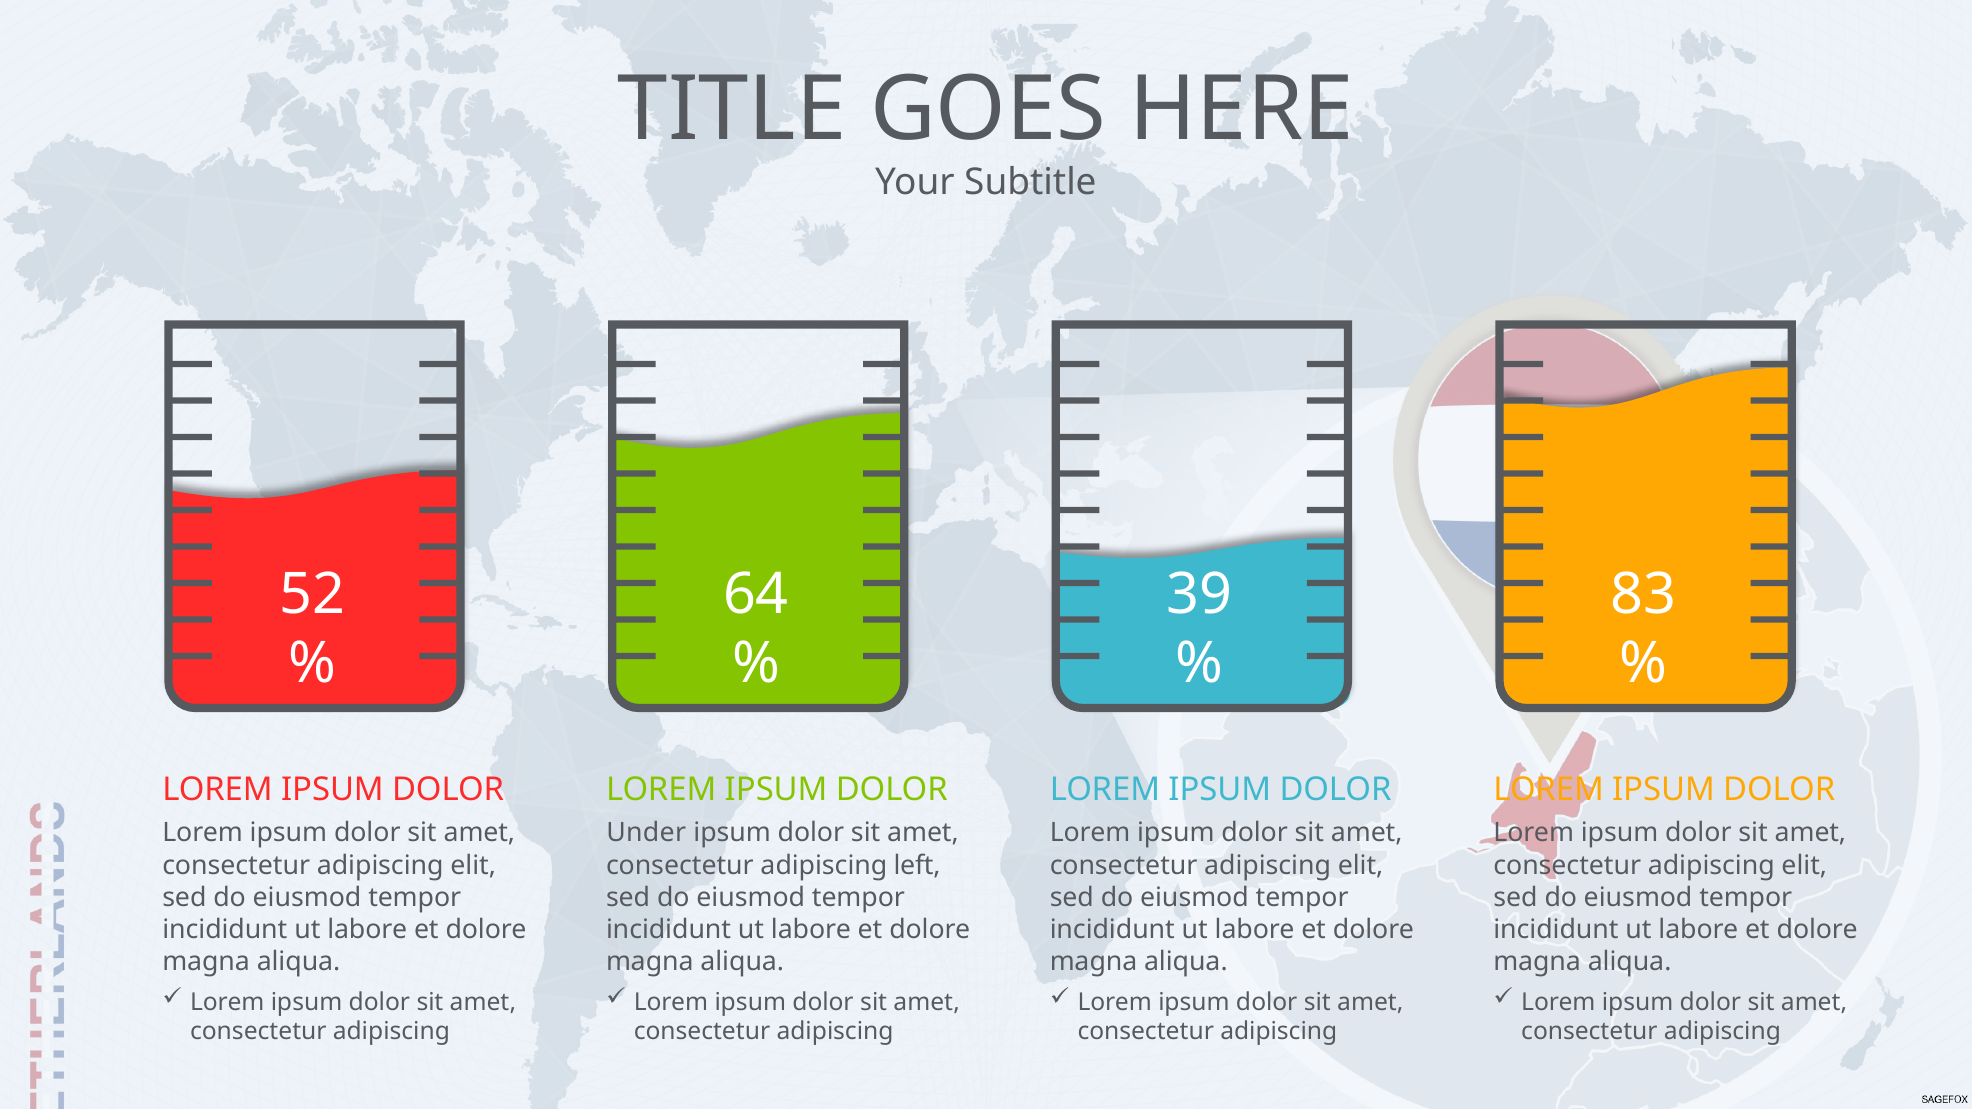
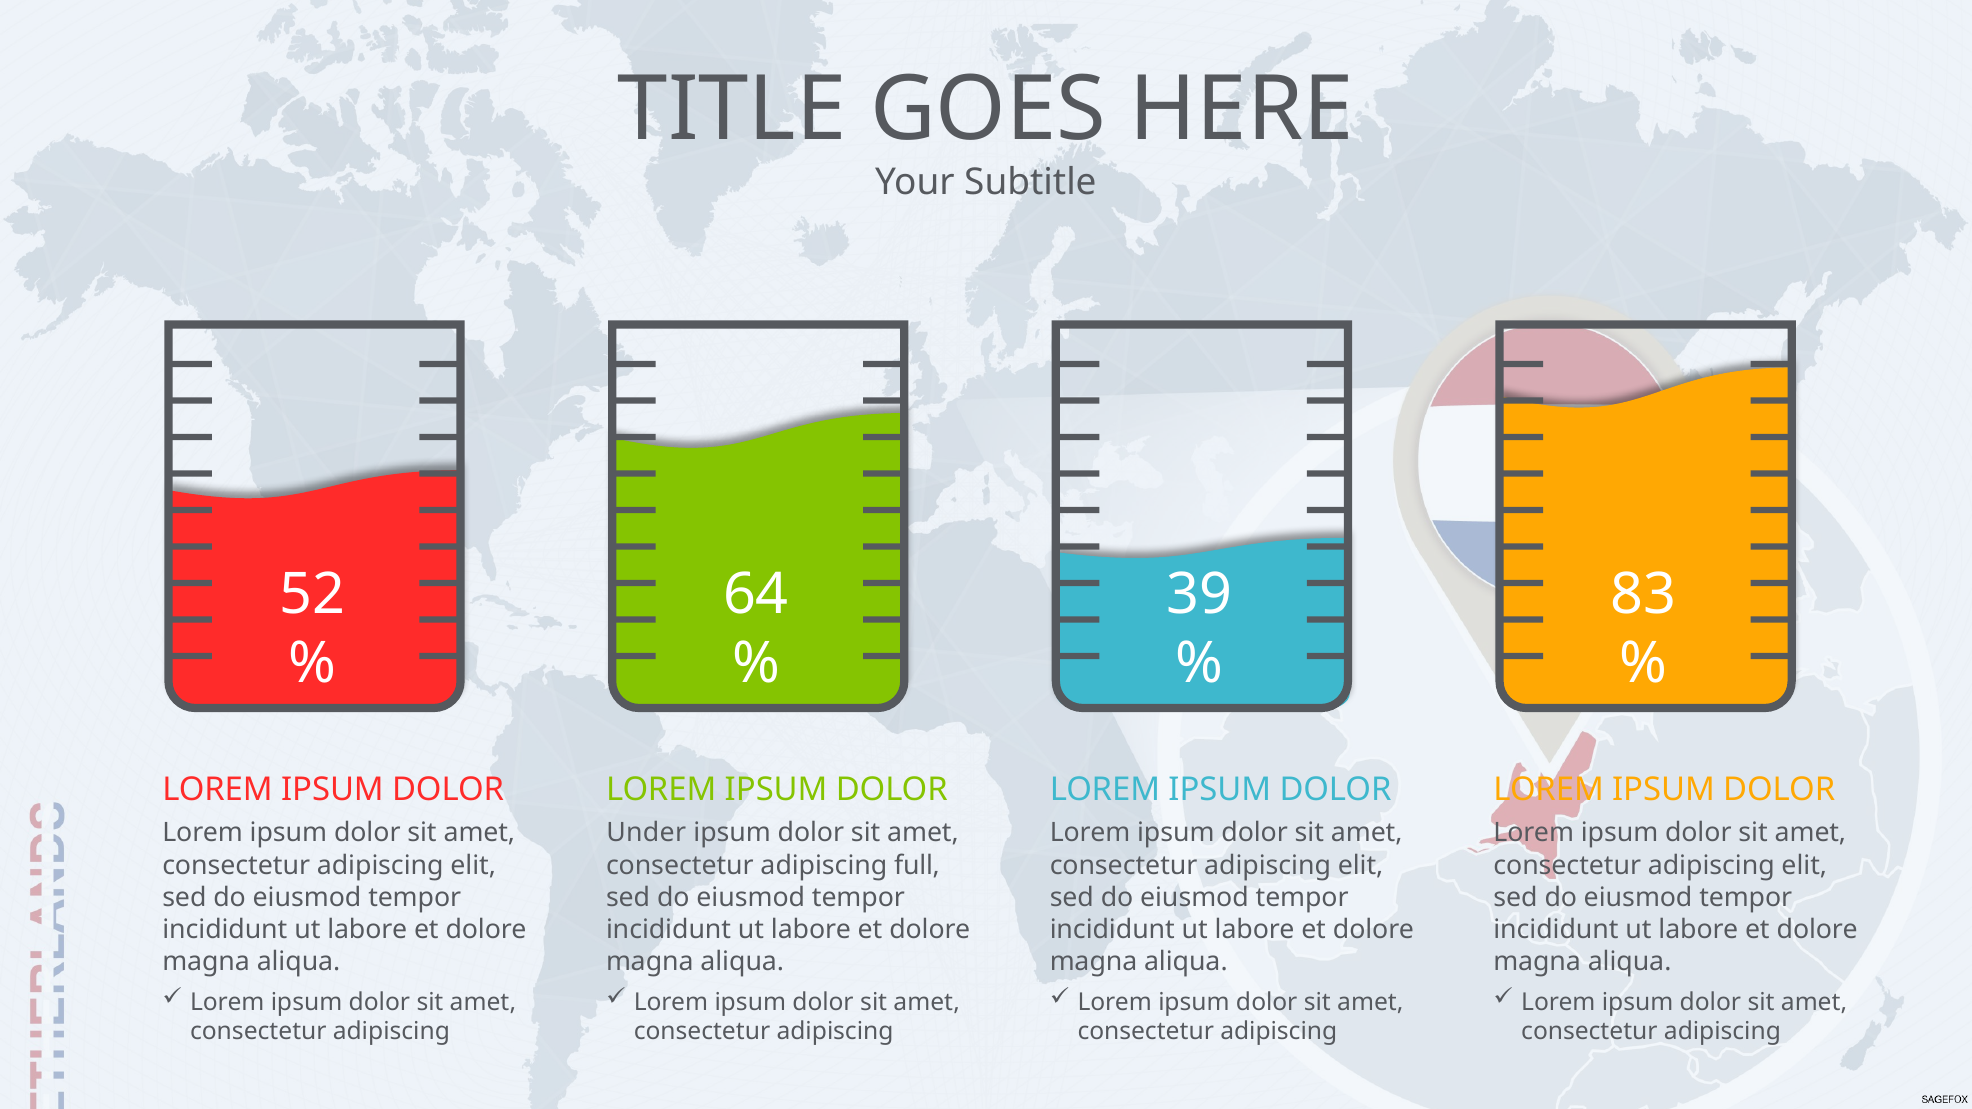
left: left -> full (917, 865)
